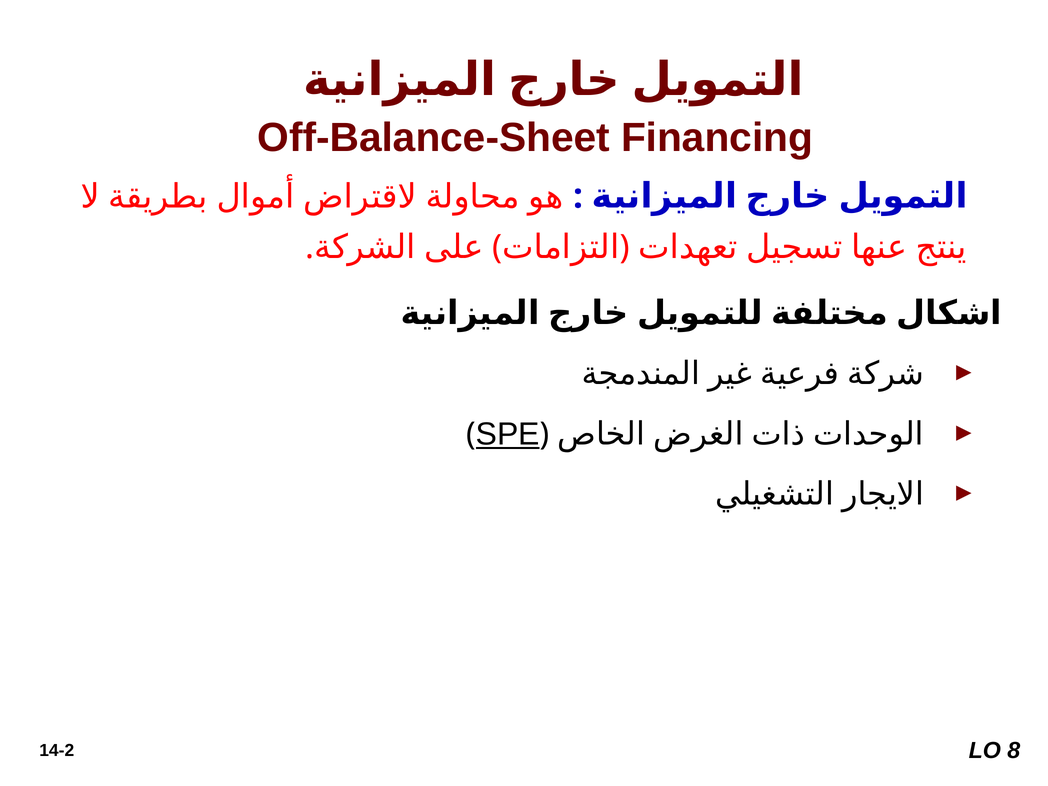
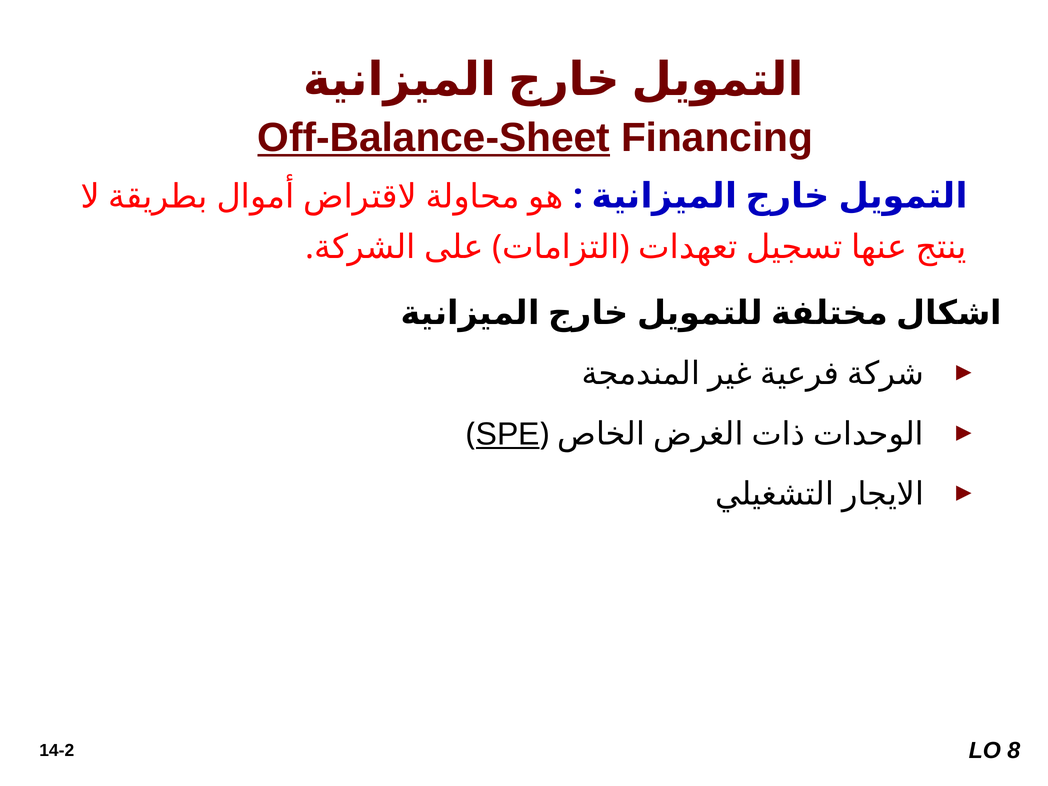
Off-Balance-Sheet underline: none -> present (434, 138)
